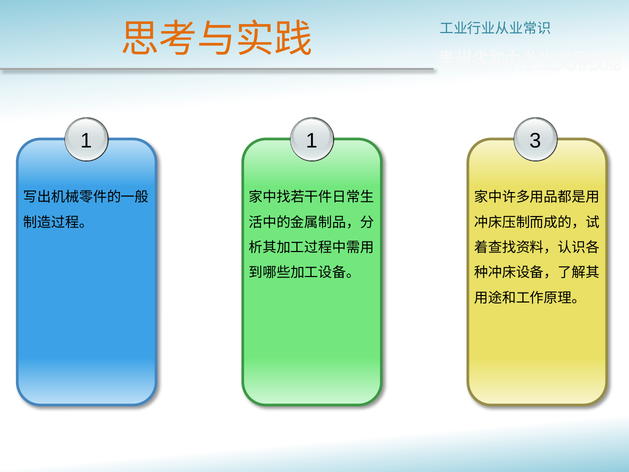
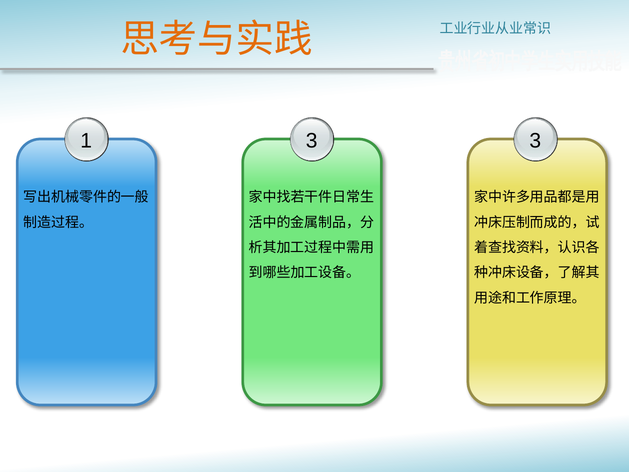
1 1: 1 -> 3 (312, 141)
